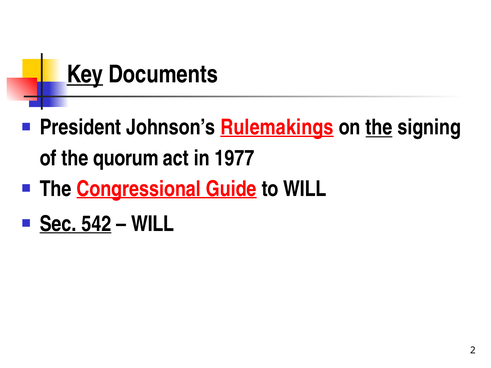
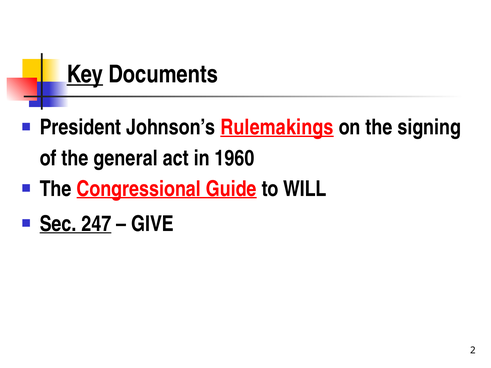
the underline: present -> none (379, 128)
quorum: quorum -> general (126, 158)
1977: 1977 -> 1960 (235, 158)
542: 542 -> 247 (96, 224)
WILL: WILL -> GIVE (153, 224)
